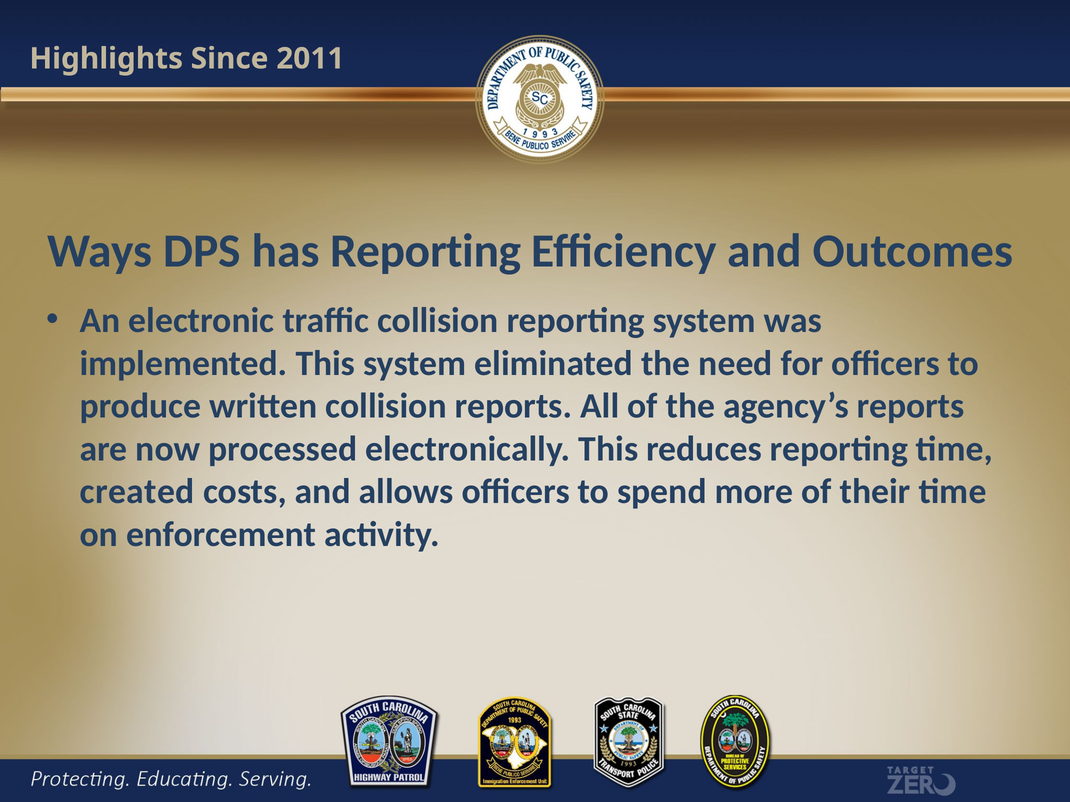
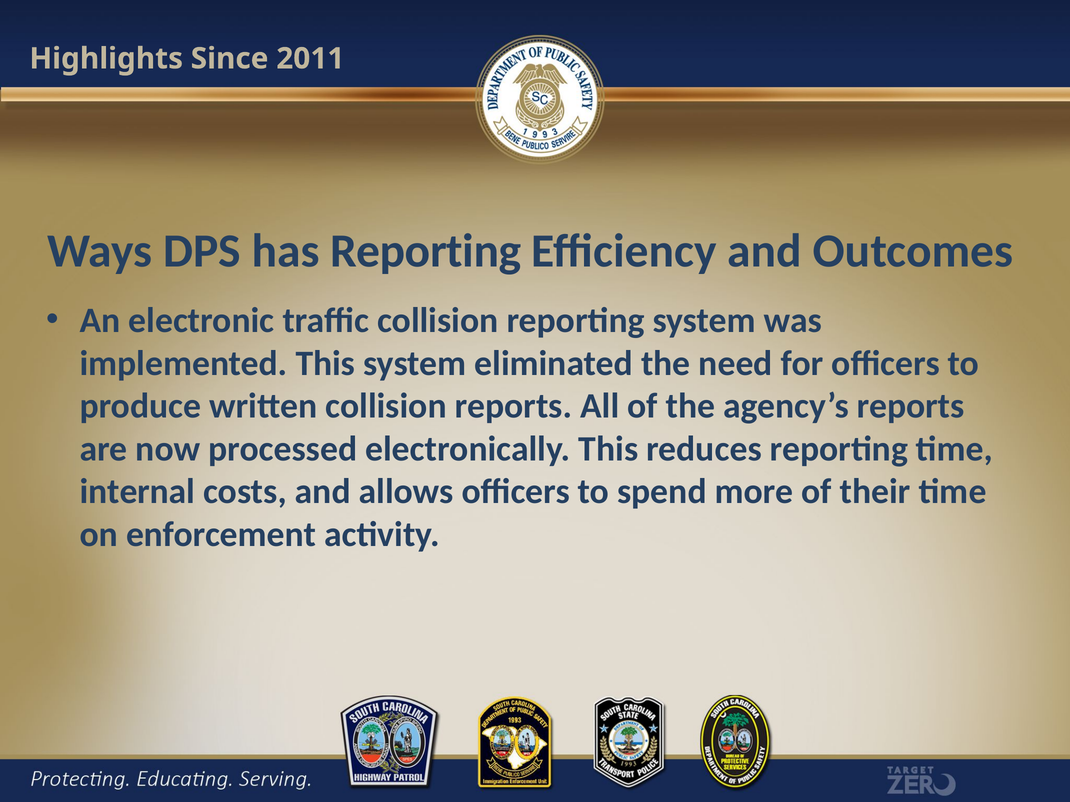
created: created -> internal (137, 492)
